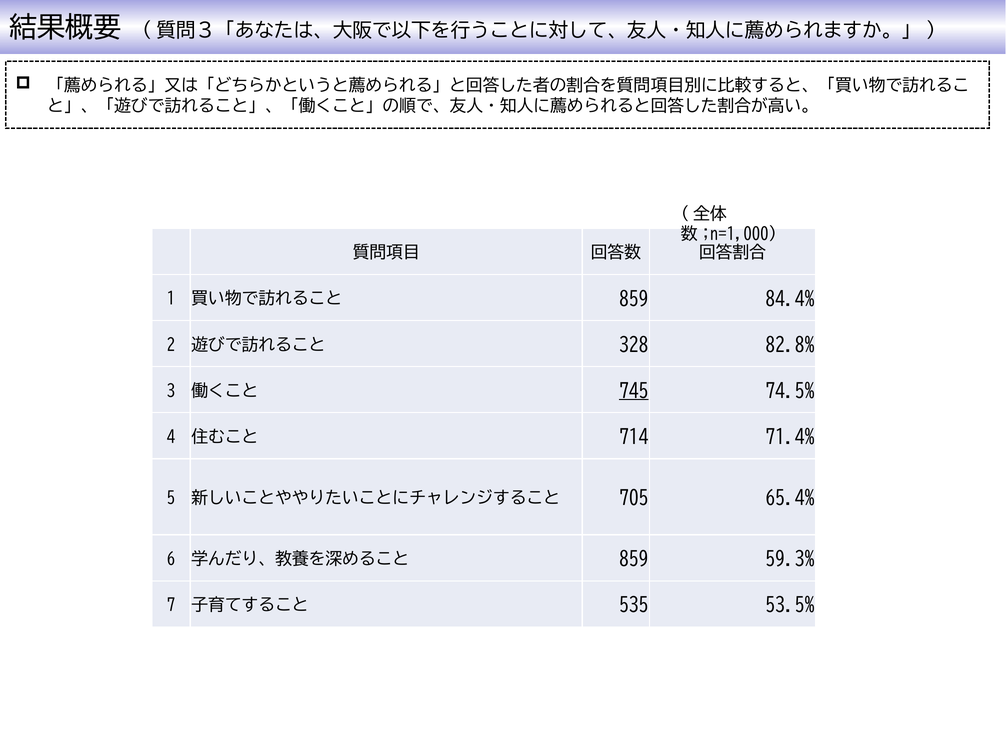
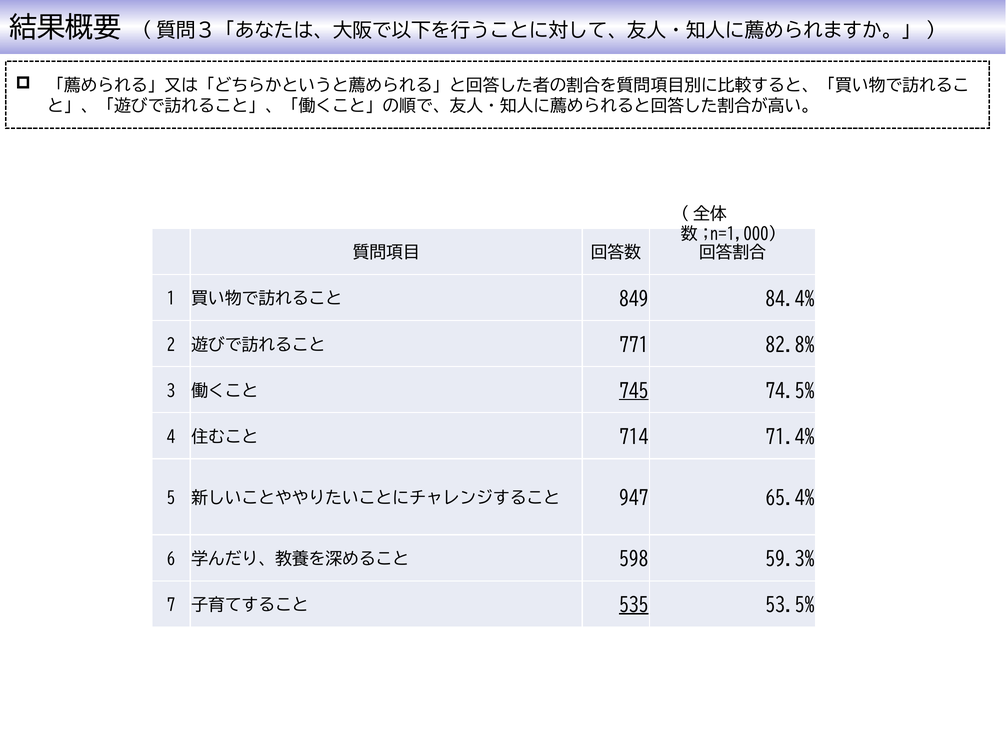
859: 859 -> 849 (634, 299)
328: 328 -> 771 (634, 345)
705: 705 -> 947 (634, 498)
859: 859 -> 598 (634, 559)
535 underline: none -> present (634, 605)
